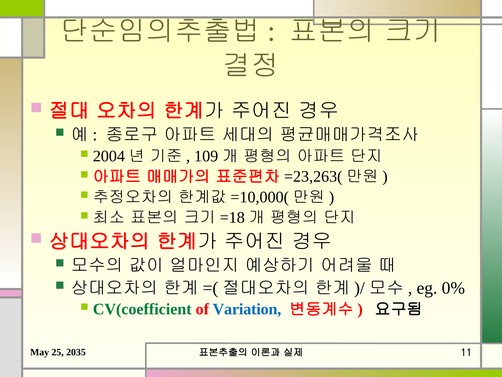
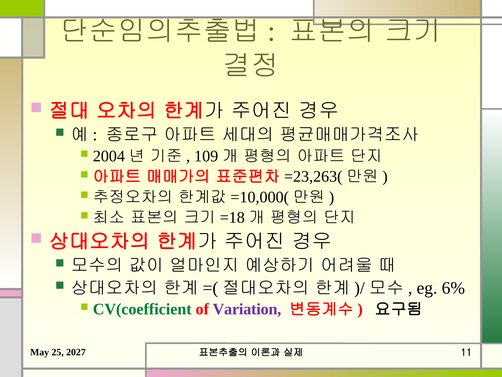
0%: 0% -> 6% (453, 288)
Variation colour: blue -> purple (247, 309)
2035: 2035 -> 2027 (76, 352)
